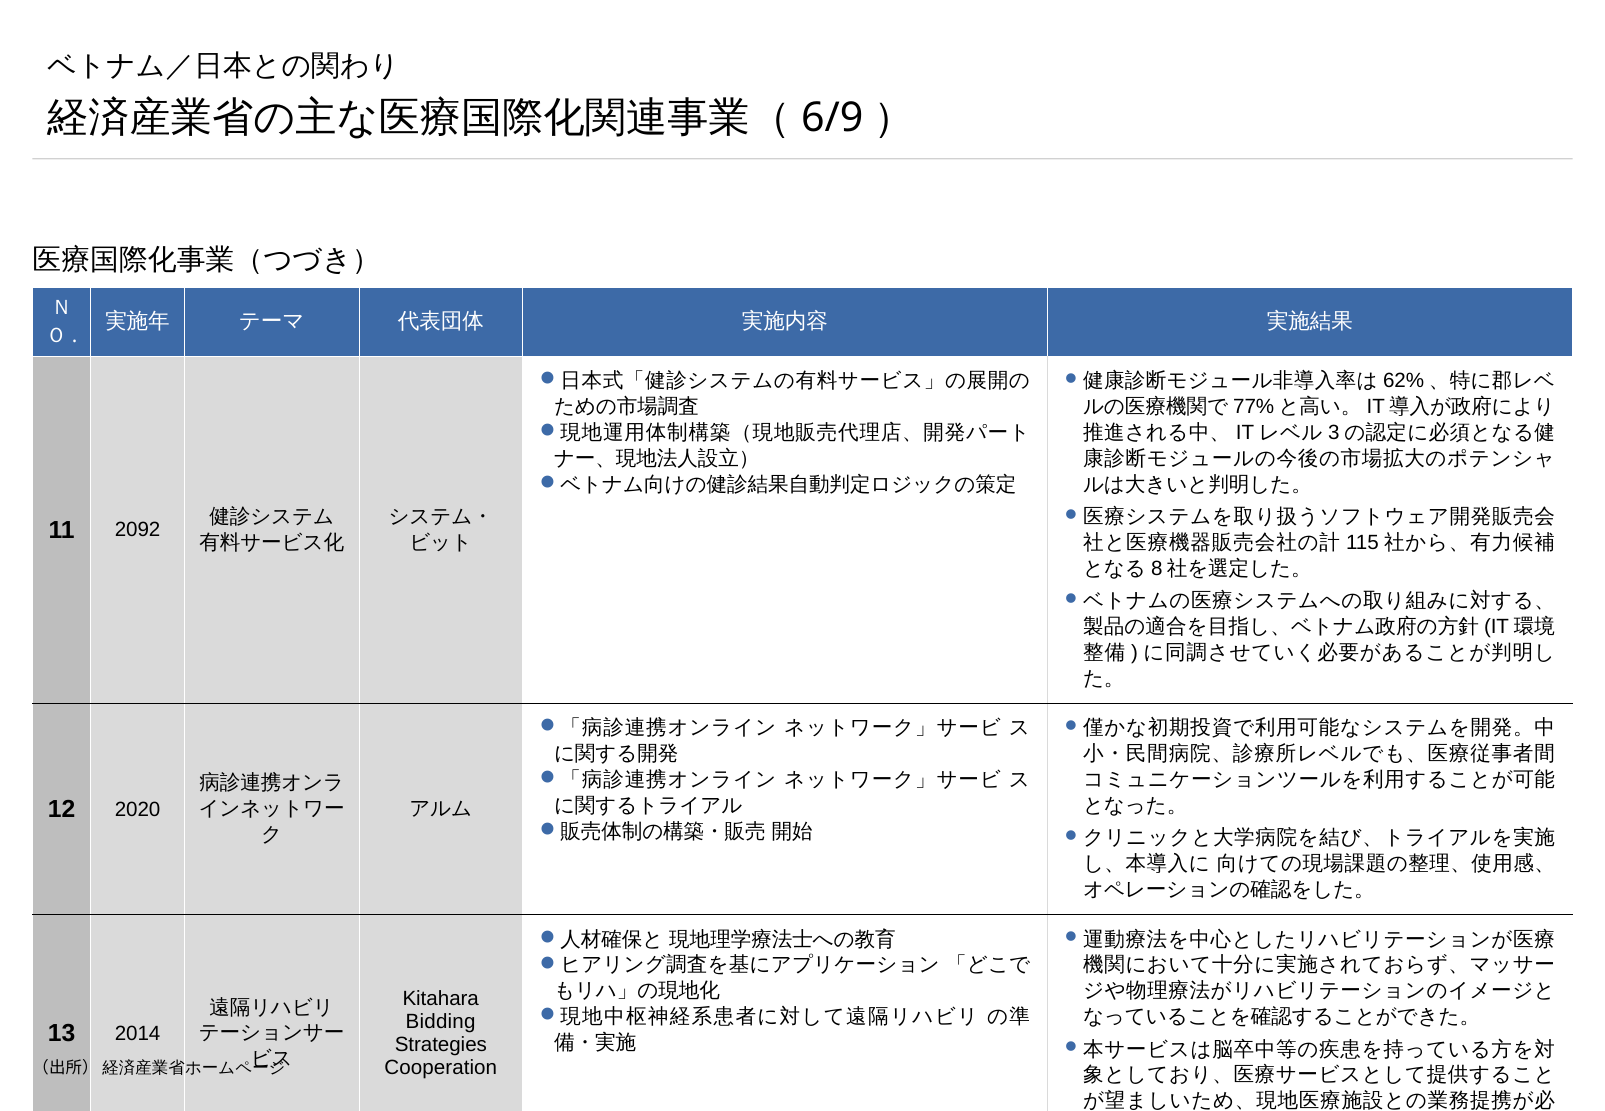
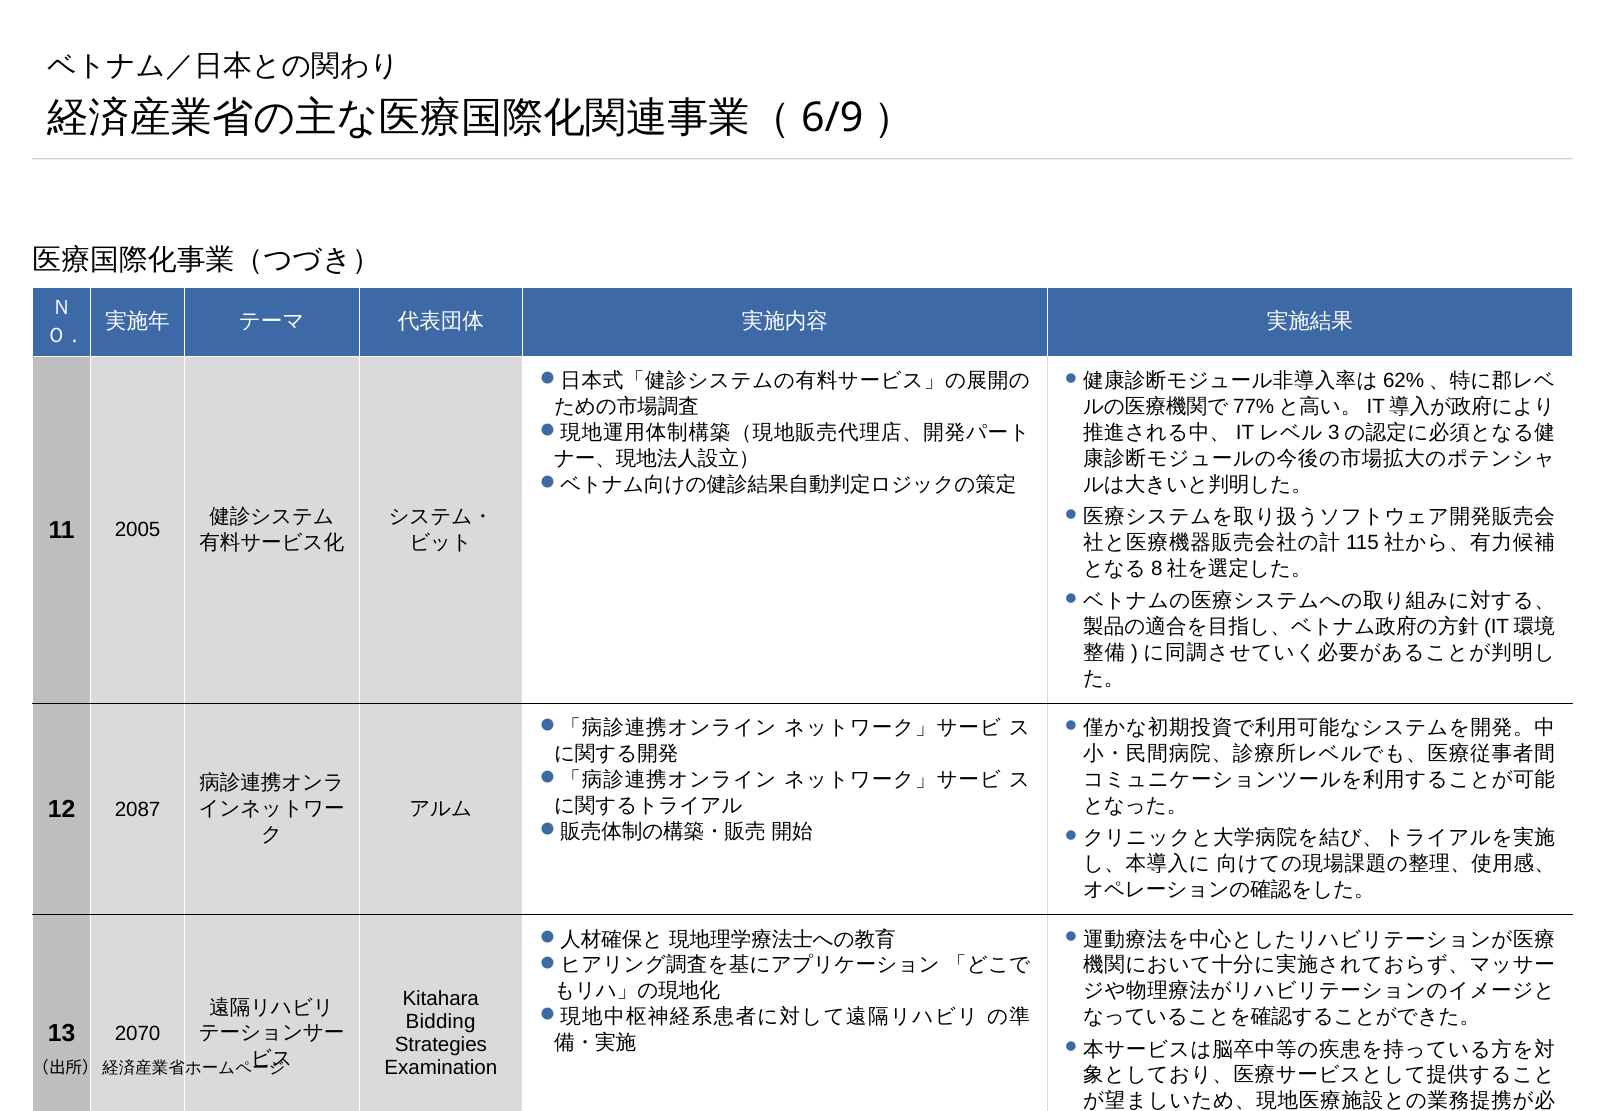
2092: 2092 -> 2005 (138, 530)
2020: 2020 -> 2087 (138, 809)
2014: 2014 -> 2070 (138, 1034)
Cooperation: Cooperation -> Examination (441, 1068)
